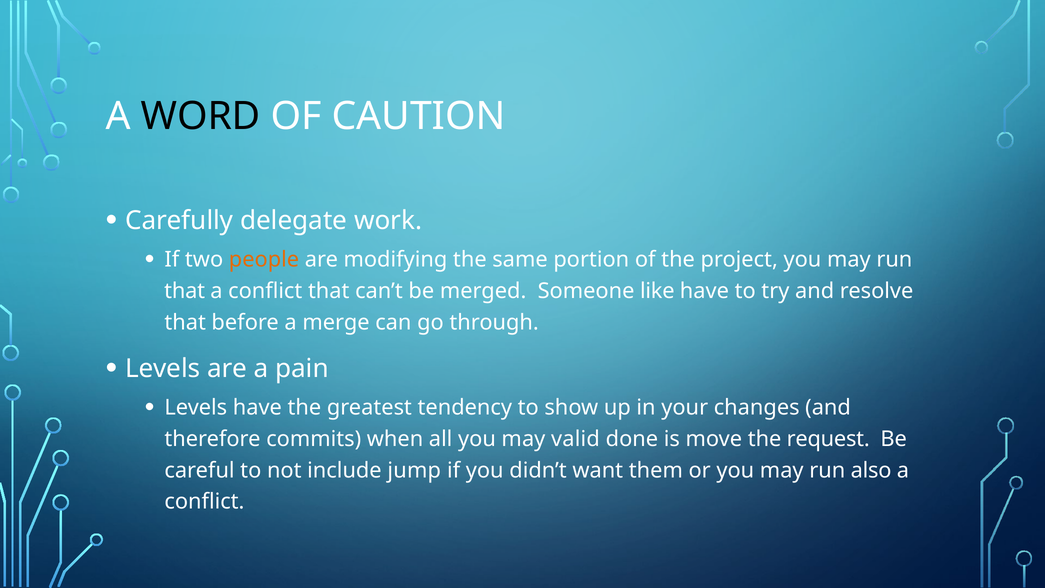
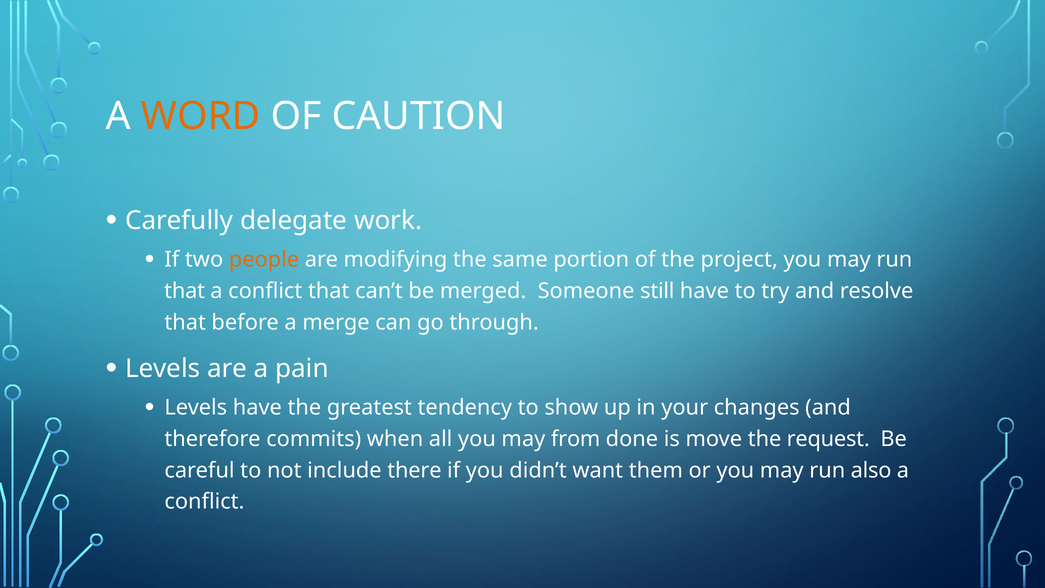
WORD colour: black -> orange (201, 116)
like: like -> still (657, 291)
valid: valid -> from (576, 439)
jump: jump -> there (414, 470)
